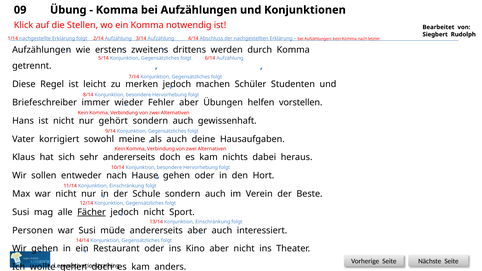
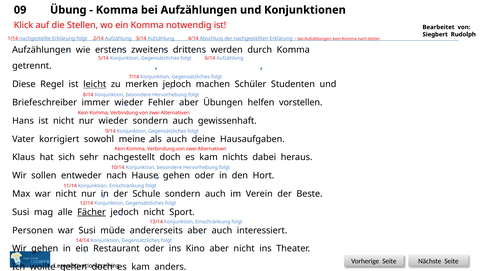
leicht underline: none -> present (95, 84)
nur gehört: gehört -> wieder (113, 121)
sehr andererseits: andererseits -> nachgestellt (129, 157)
